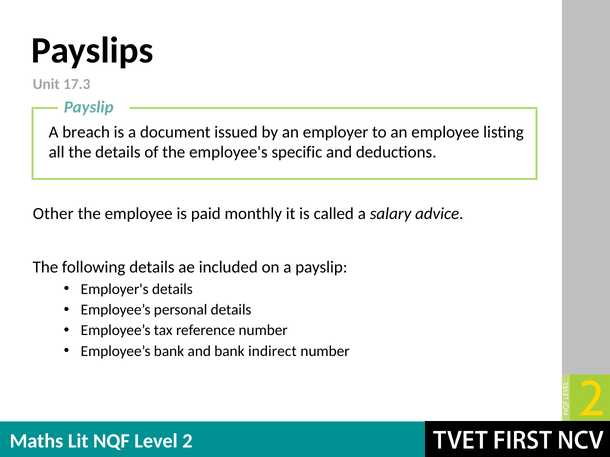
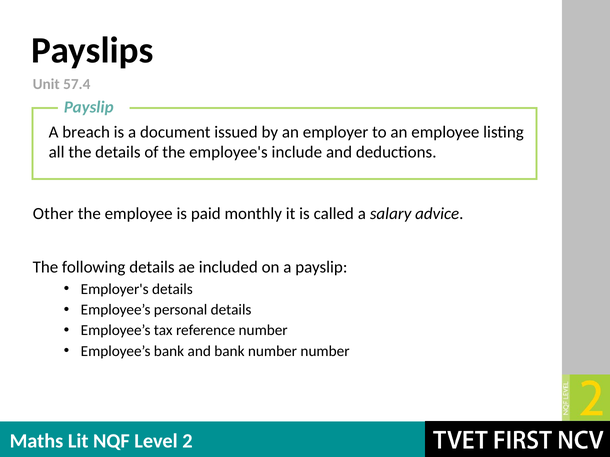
17.3: 17.3 -> 57.4 (77, 84)
specific: specific -> include (297, 153)
bank indirect: indirect -> number (273, 351)
